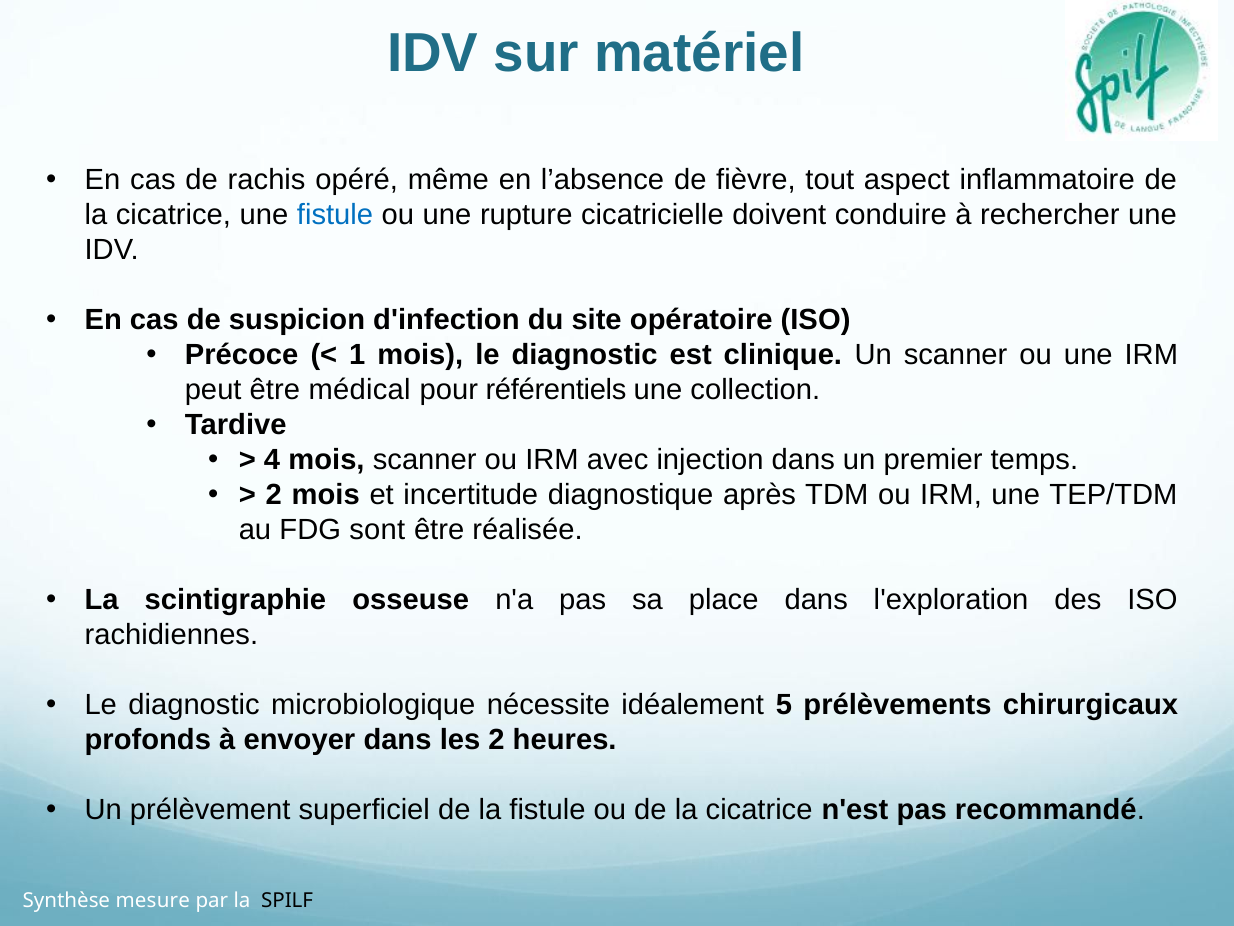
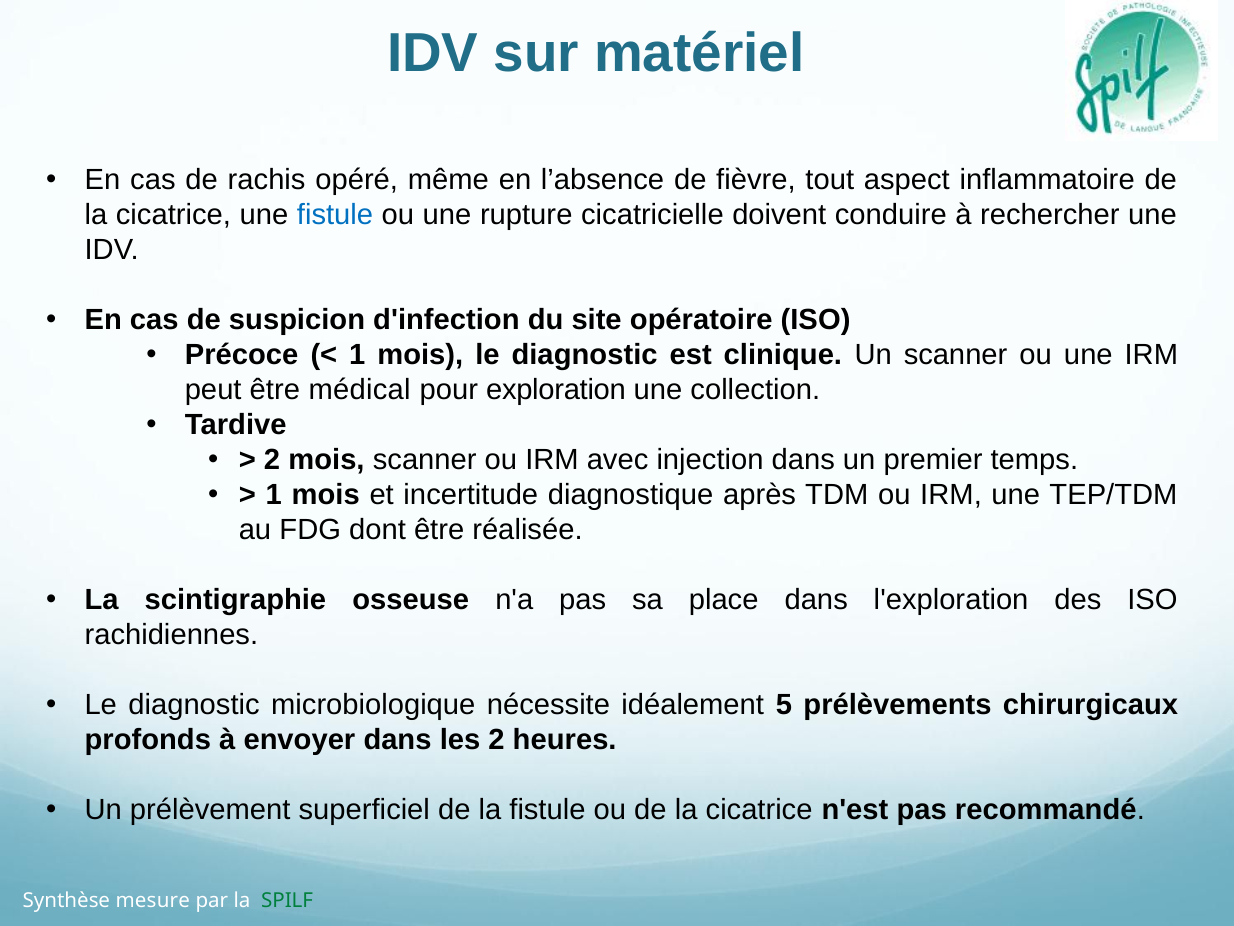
référentiels: référentiels -> exploration (556, 390)
4: 4 -> 2 (272, 460)
2: 2 -> 1 (274, 495)
sont: sont -> dont (377, 530)
SPILF colour: black -> green (287, 900)
